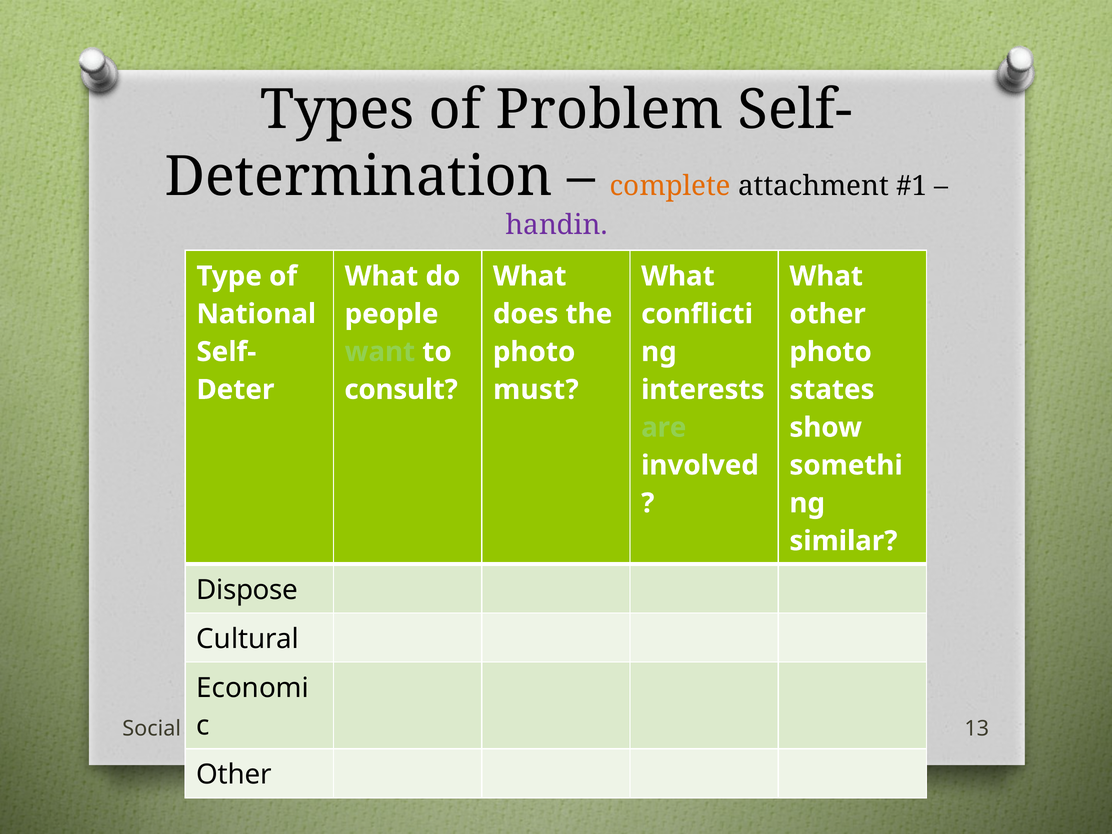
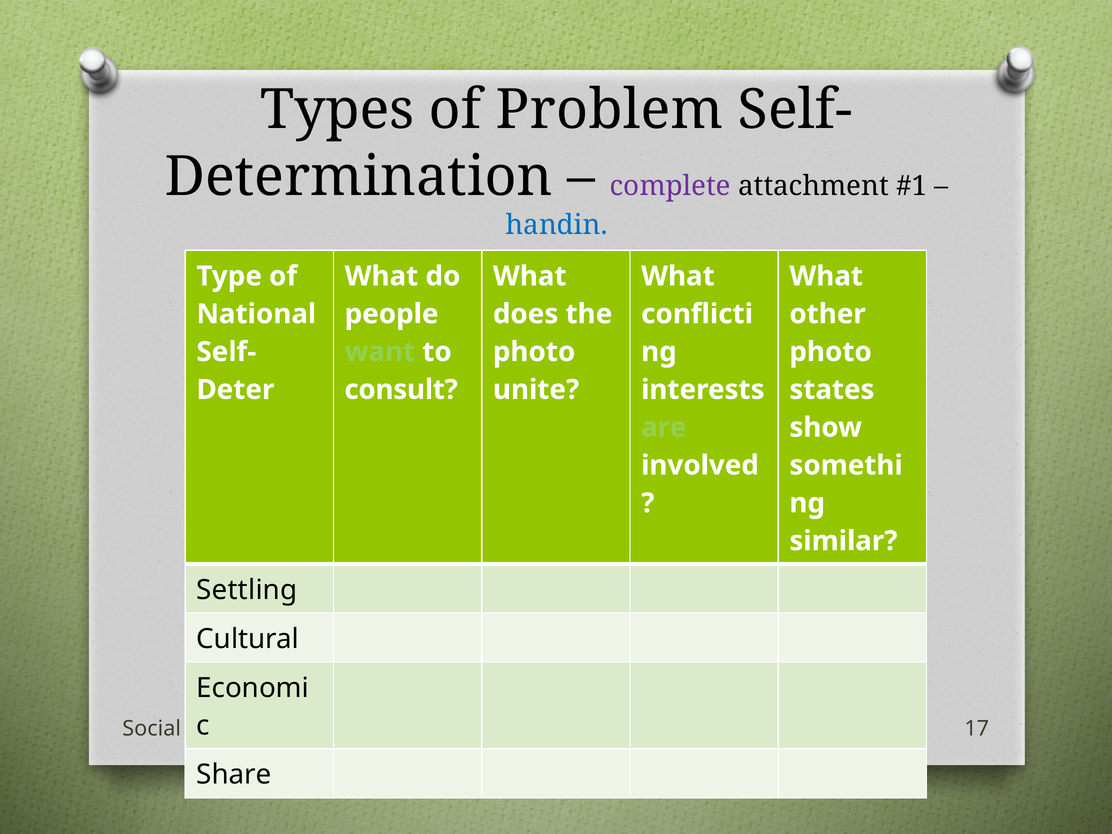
complete colour: orange -> purple (670, 186)
handin colour: purple -> blue (557, 225)
must: must -> unite (536, 390)
Dispose: Dispose -> Settling (247, 590)
13: 13 -> 17 (977, 728)
Other: Other -> Share (234, 775)
